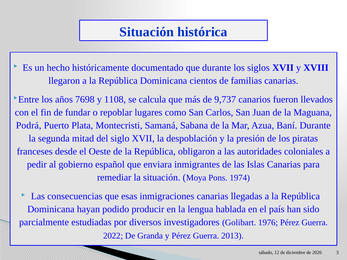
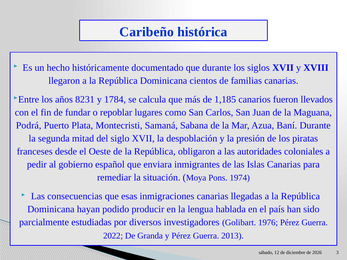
Situación: Situación -> Caribeño (147, 32)
7698: 7698 -> 8231 (85, 100)
1108: 1108 -> 1784 (115, 100)
9,737: 9,737 -> 1,185 (225, 100)
